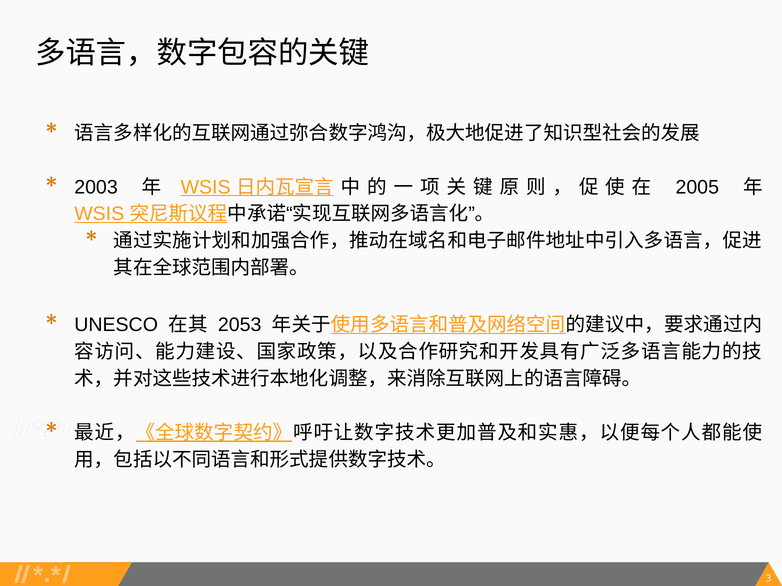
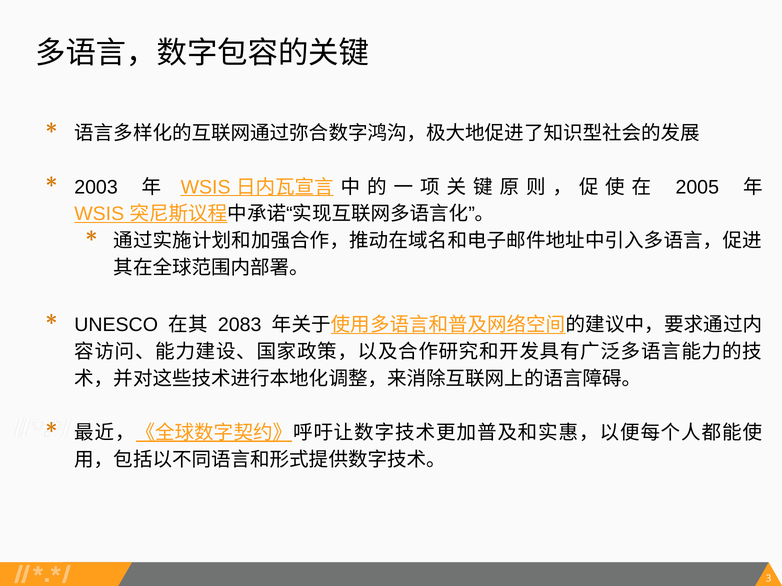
2053: 2053 -> 2083 (240, 325)
